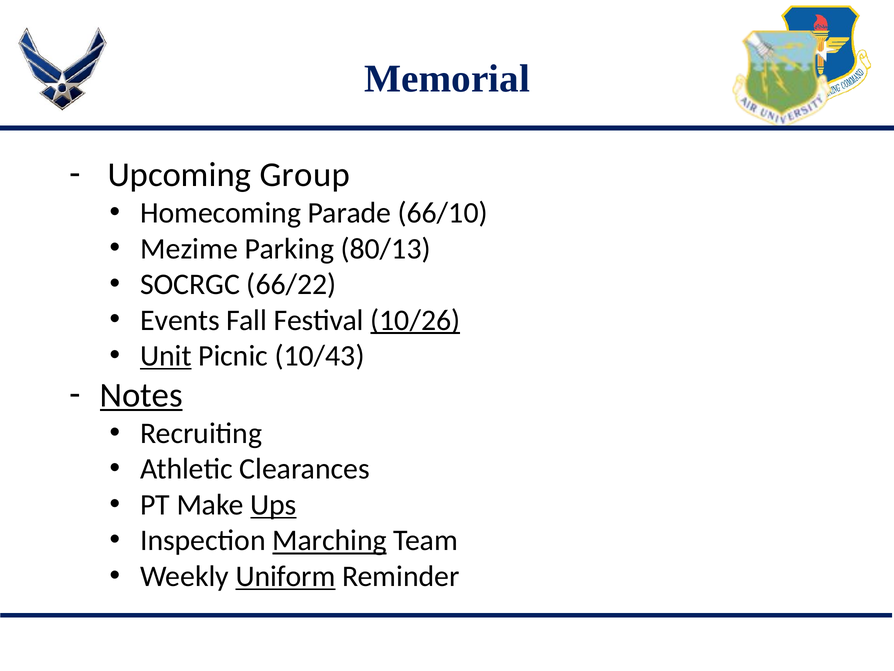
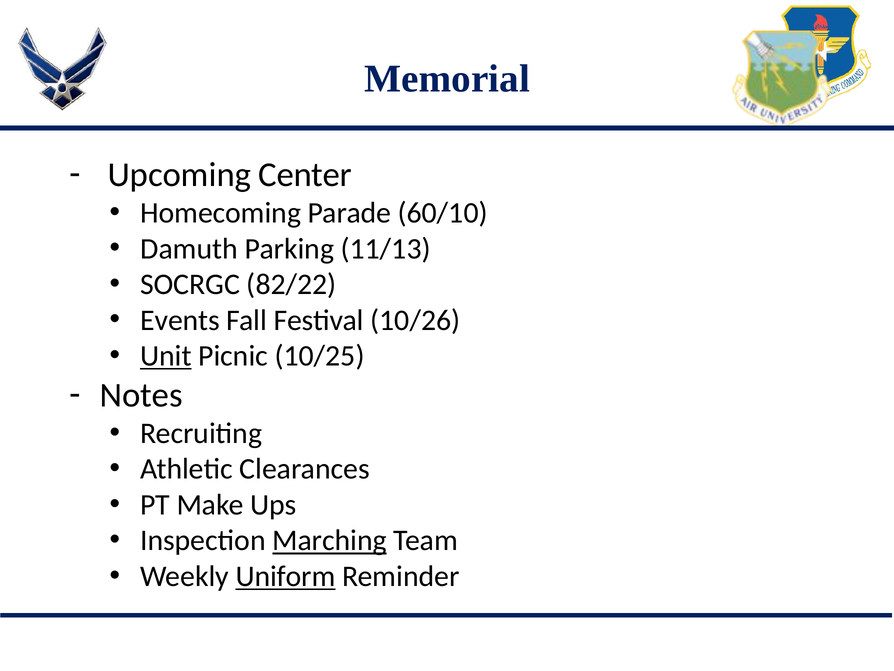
Group: Group -> Center (305, 174)
66/10: 66/10 -> 60/10 (443, 213)
Mezime: Mezime -> Damuth (189, 249)
80/13: 80/13 -> 11/13 (386, 249)
66/22: 66/22 -> 82/22 (291, 284)
10/26 underline: present -> none (415, 320)
10/43: 10/43 -> 10/25 (320, 356)
Notes underline: present -> none (141, 395)
Ups underline: present -> none (273, 504)
